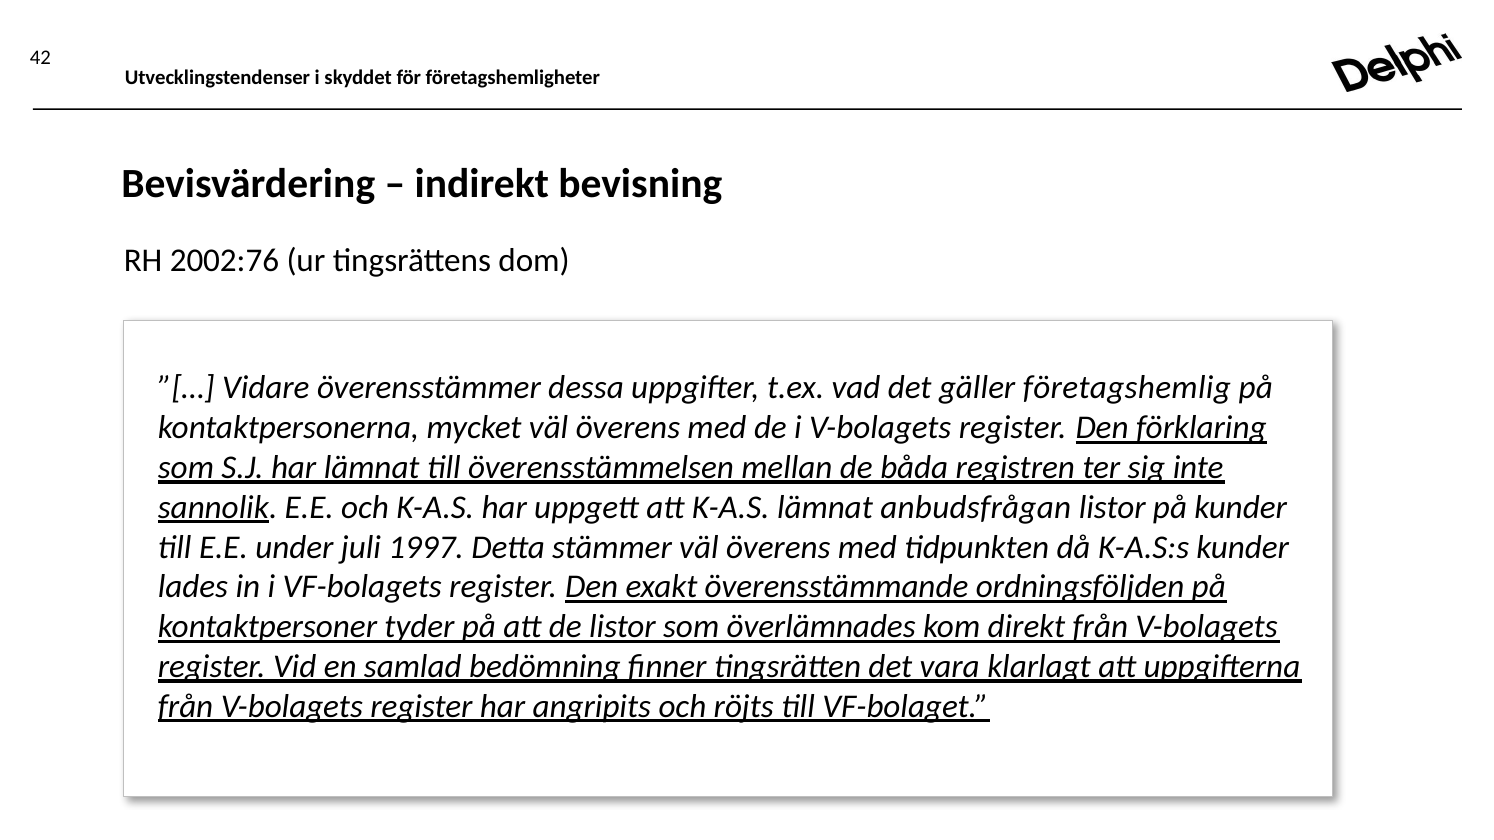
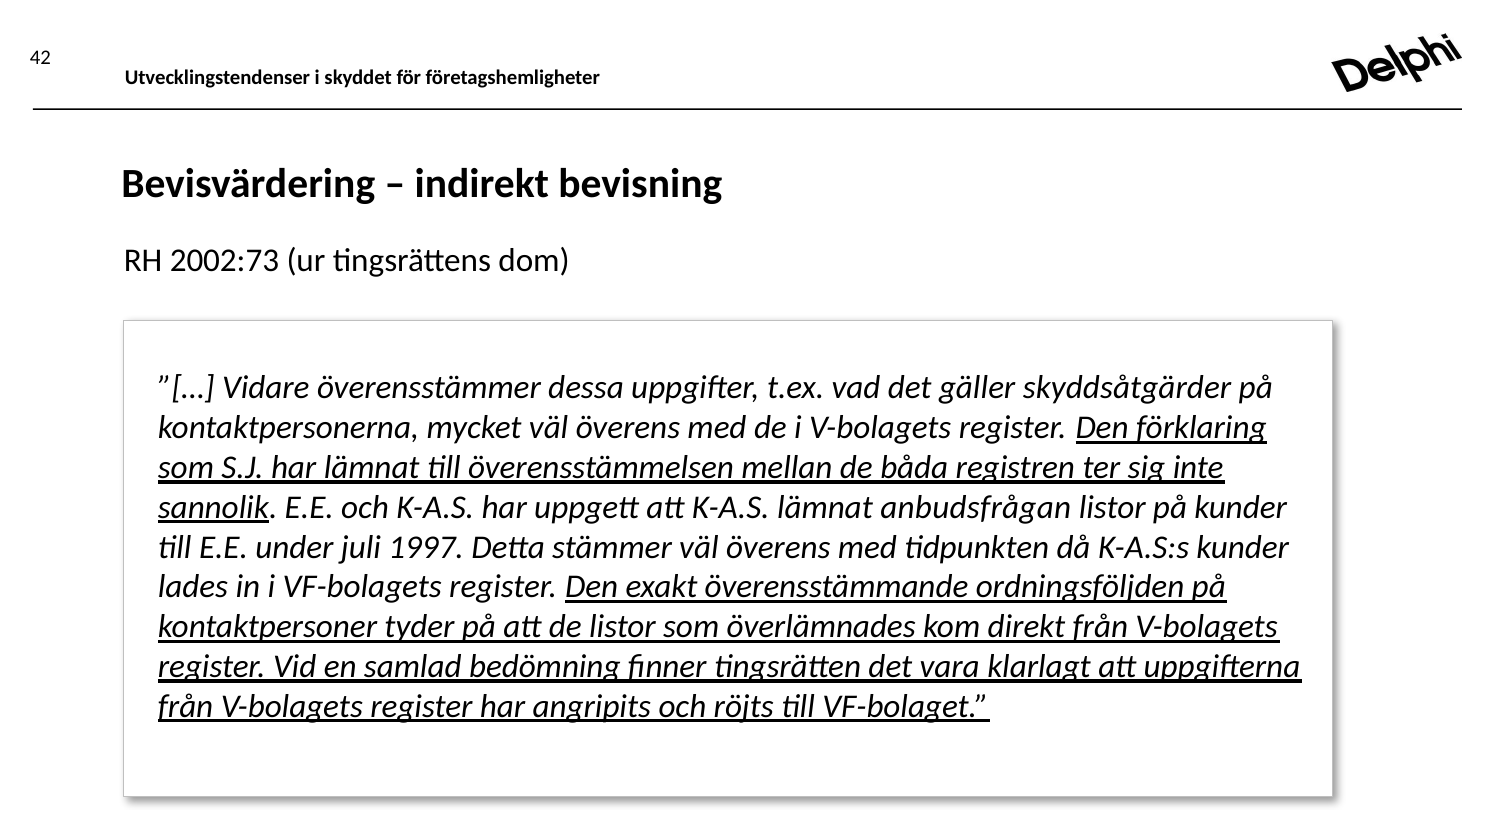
2002:76: 2002:76 -> 2002:73 (224, 261)
företagshemlig: företagshemlig -> skyddsåtgärder (1127, 388)
